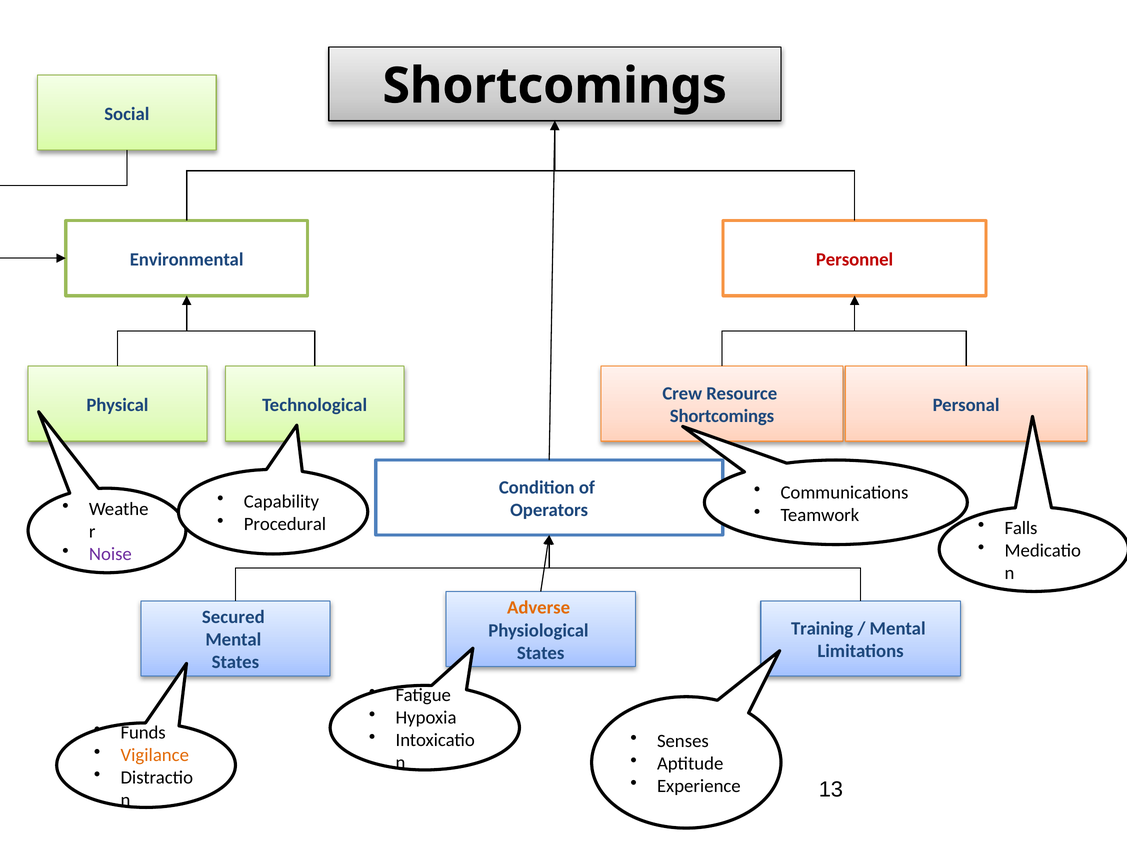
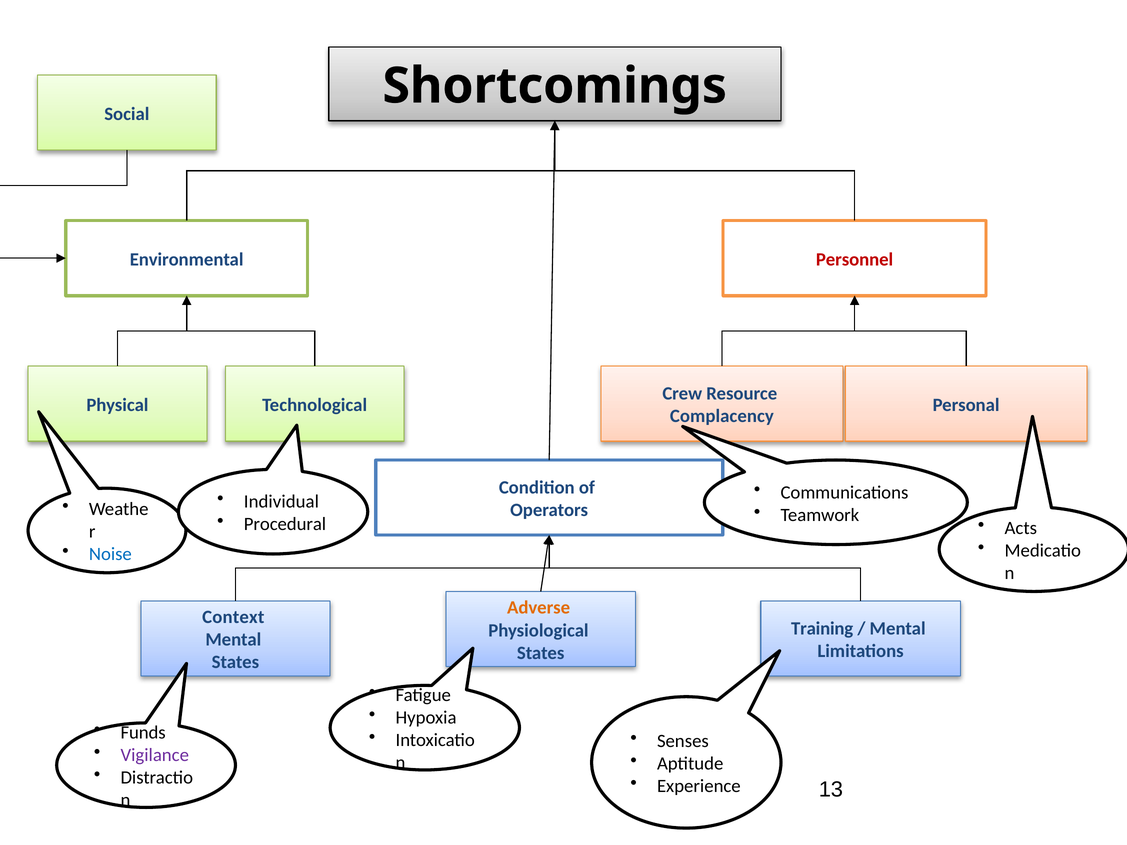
Shortcomings: Shortcomings -> Complacency (722, 416)
Capability: Capability -> Individual (281, 502)
Falls: Falls -> Acts (1021, 528)
Noise colour: purple -> blue (110, 554)
Secured: Secured -> Context (233, 617)
Vigilance colour: orange -> purple (155, 755)
